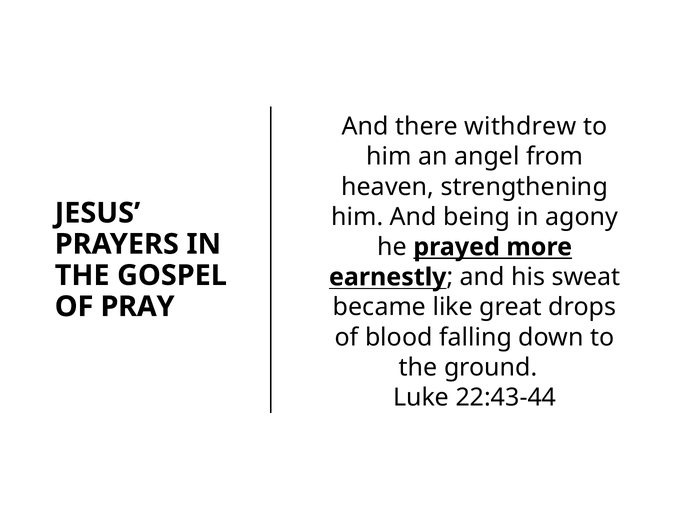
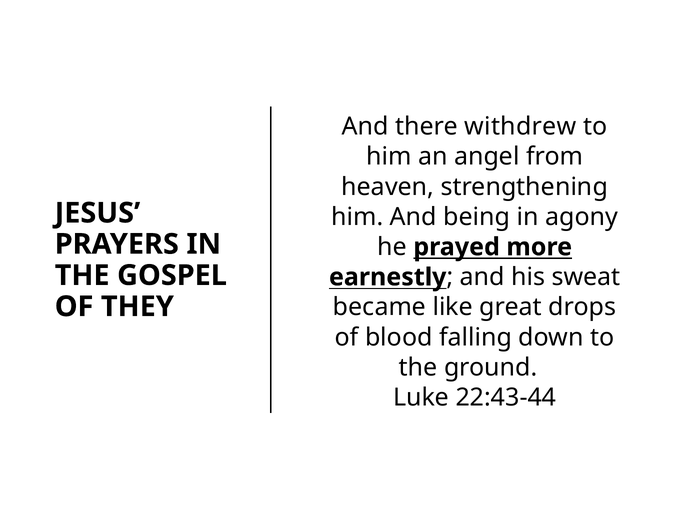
PRAY: PRAY -> THEY (137, 306)
